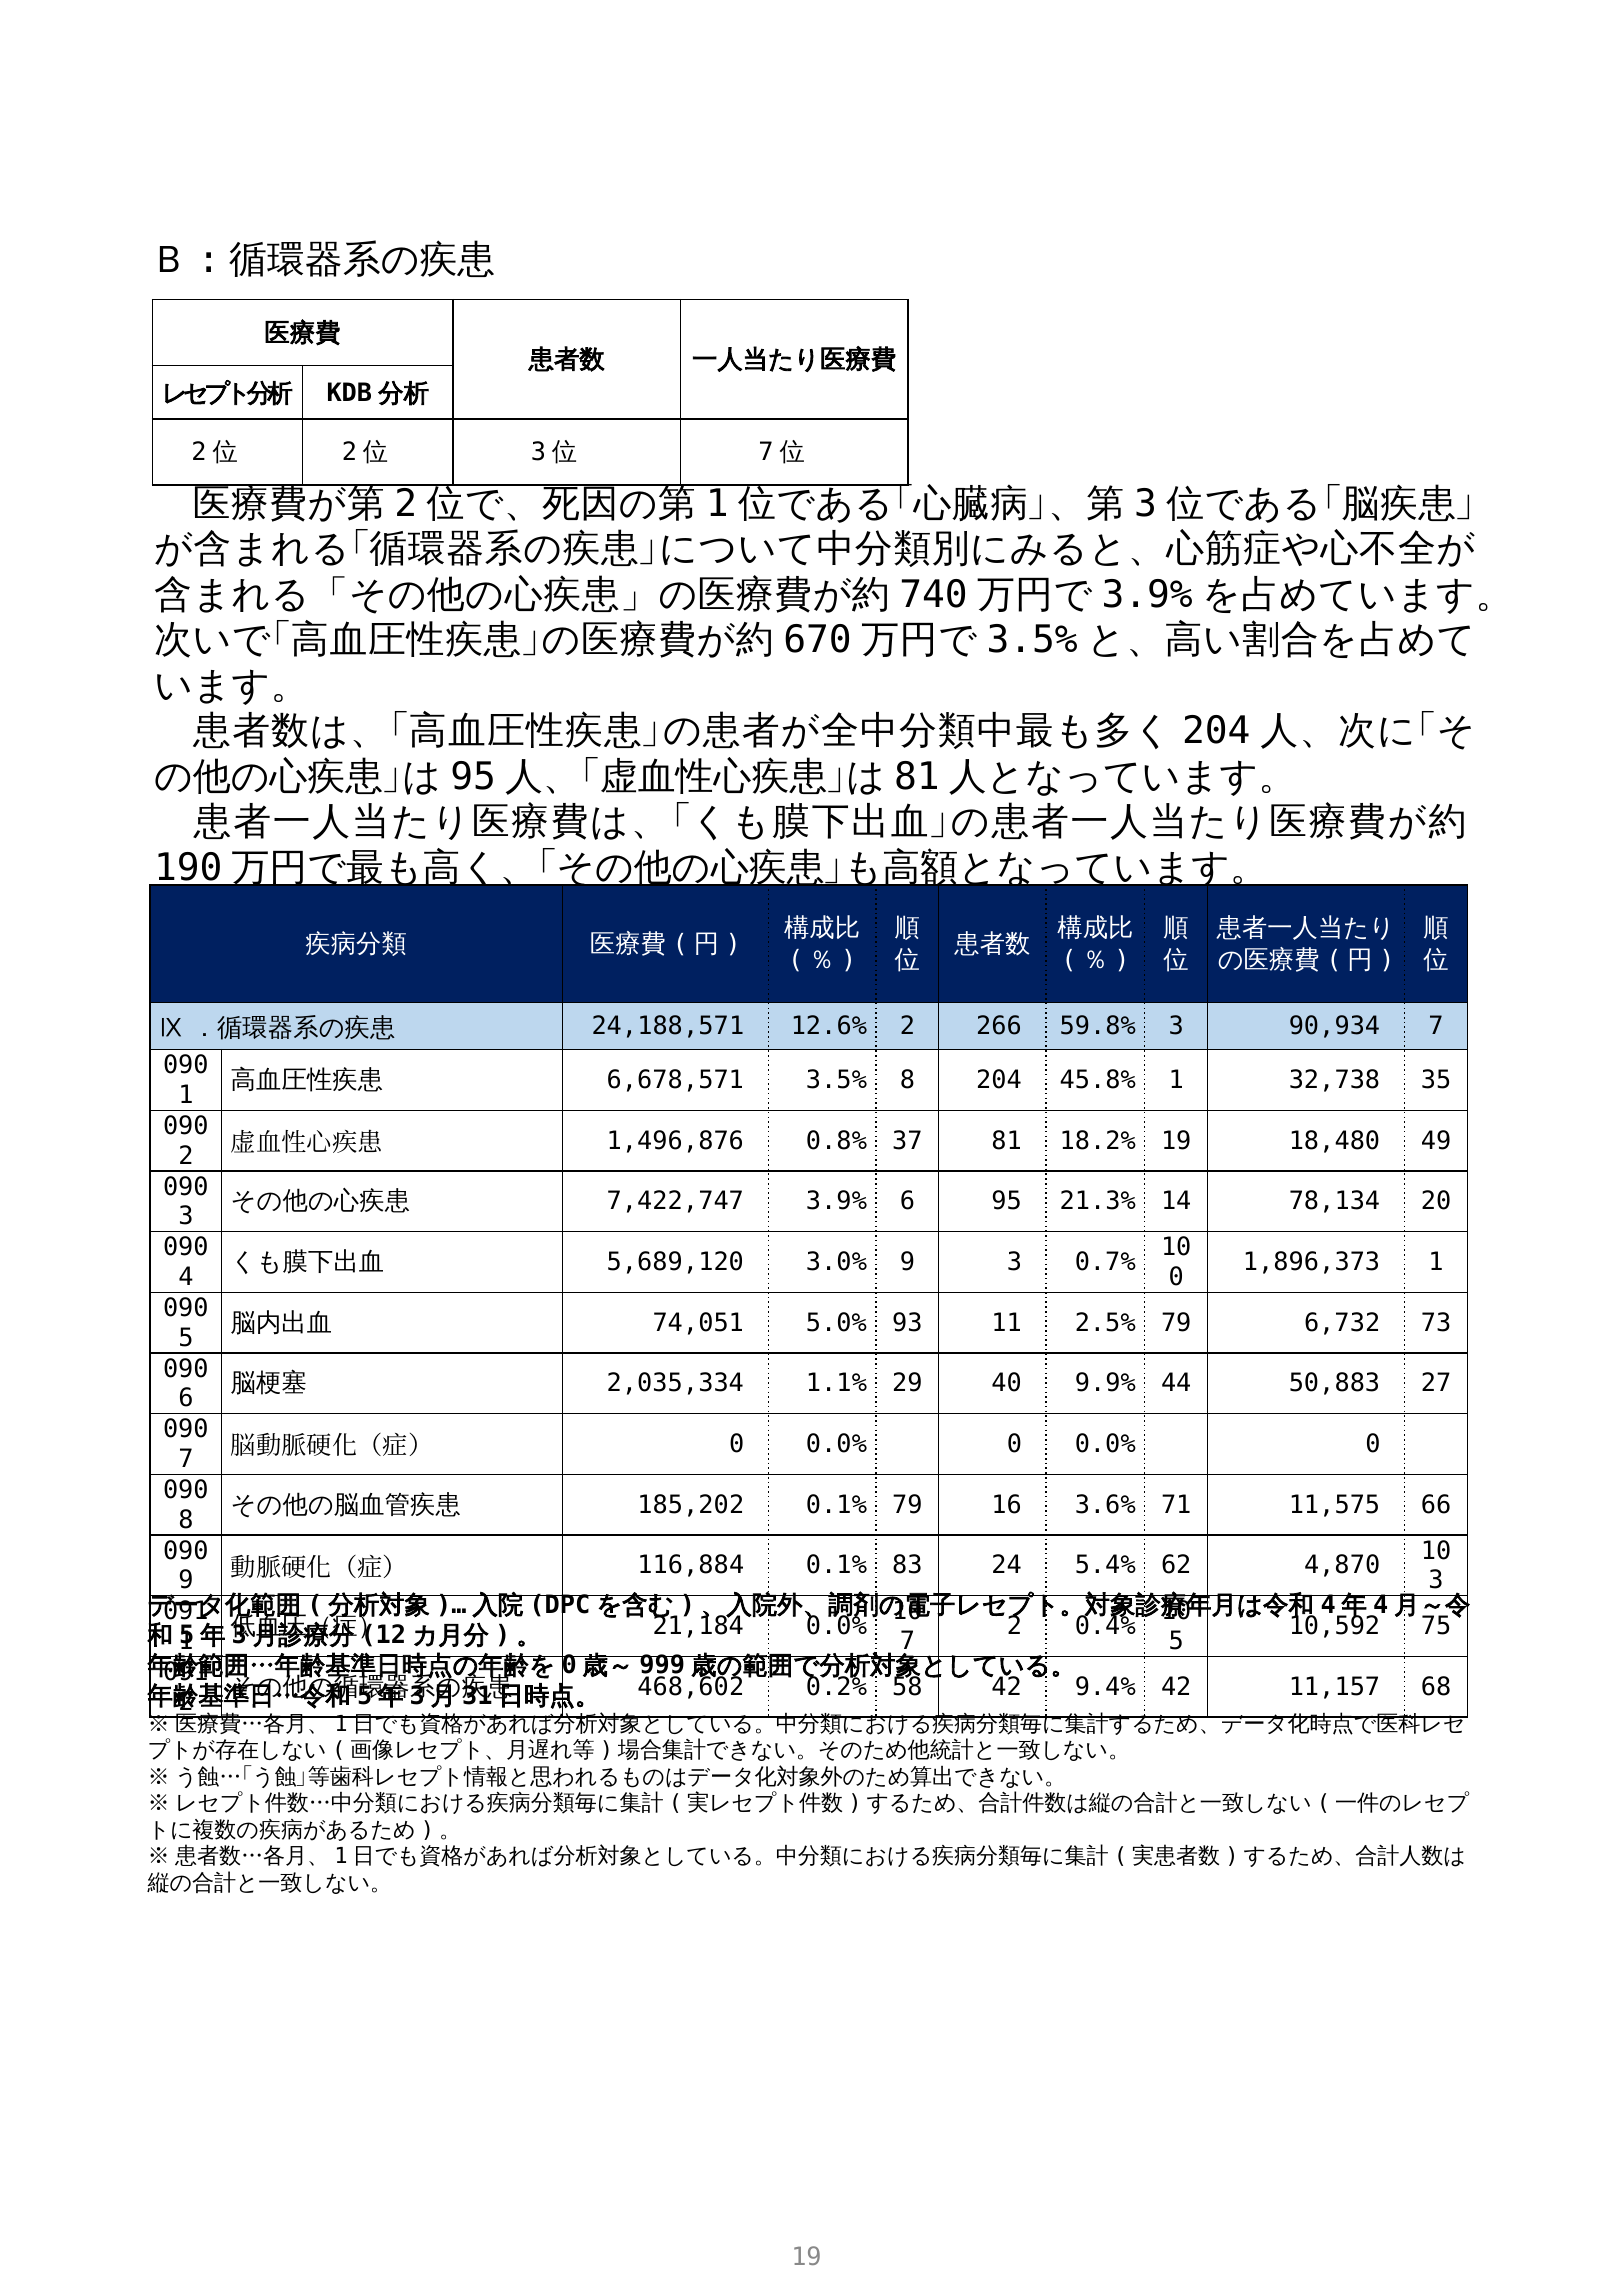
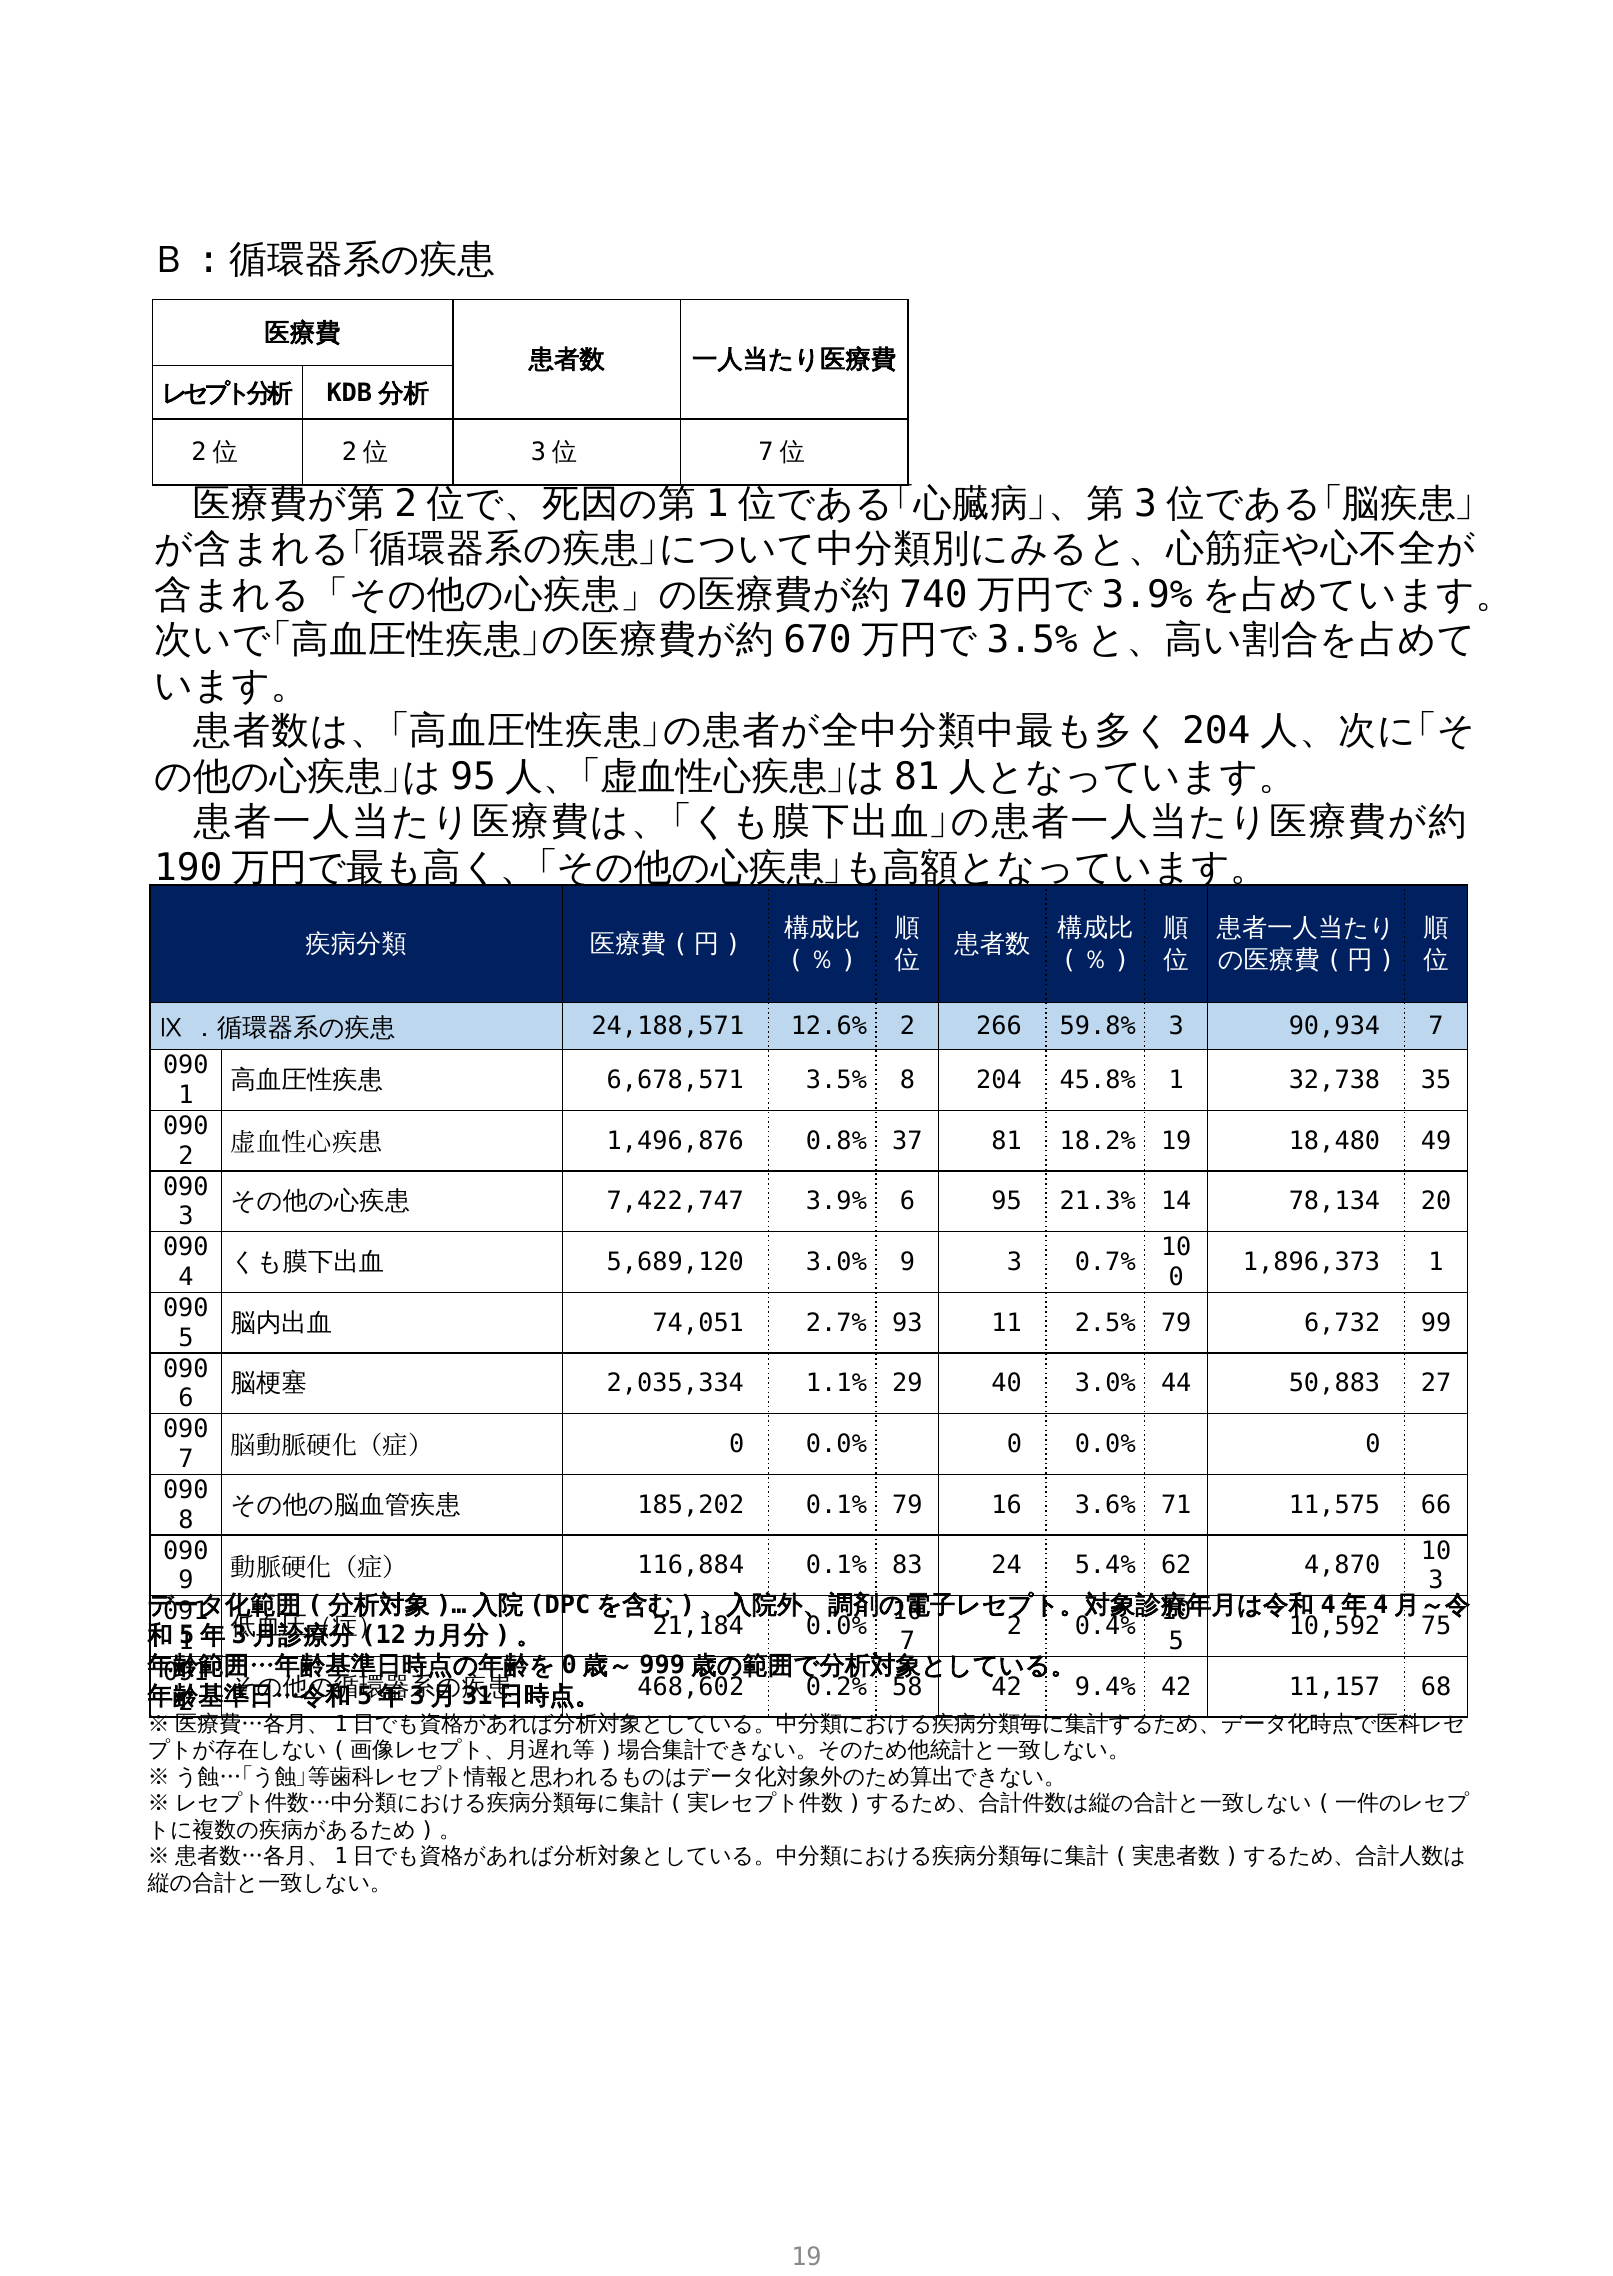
5.0%: 5.0% -> 2.7% (836, 1323)
73: 73 -> 99 (1436, 1323)
40 9.9%: 9.9% -> 3.0% (1105, 1384)
